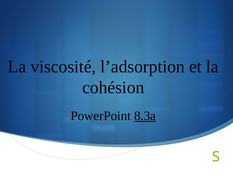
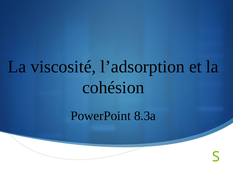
8.3a underline: present -> none (145, 116)
